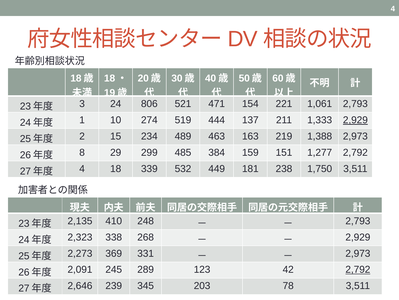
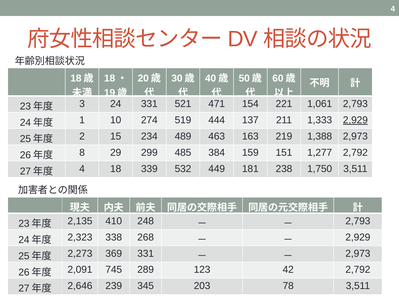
24 806: 806 -> 331 (149, 104)
245: 245 -> 745 (114, 269)
2,792 underline: present -> none (358, 269)
